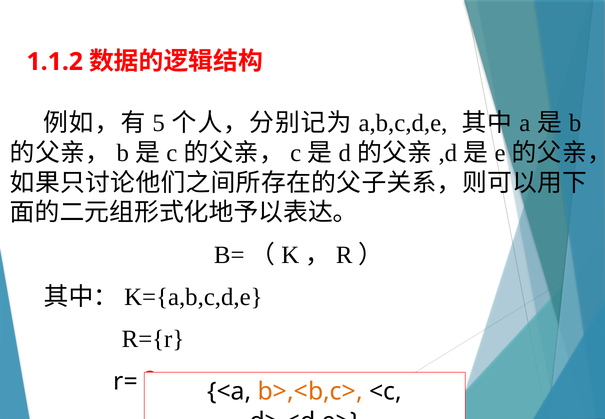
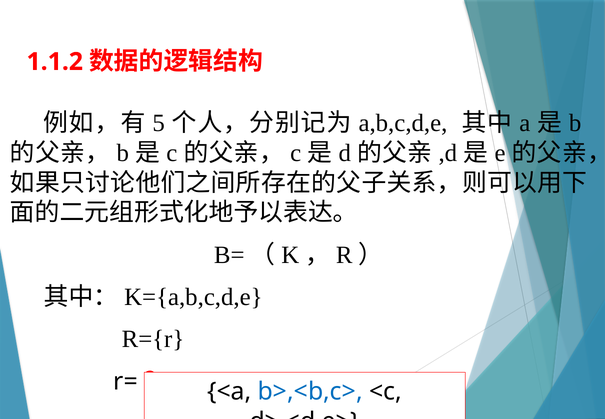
b>,<b,c> colour: orange -> blue (310, 391)
